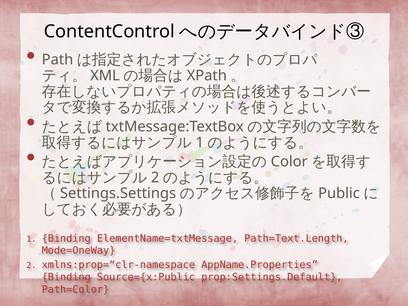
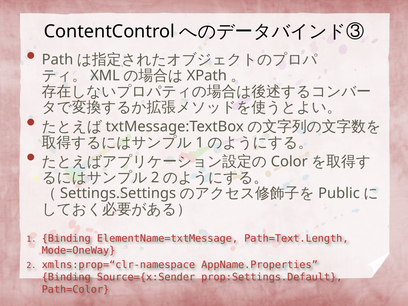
Source={x:Public: Source={x:Public -> Source={x:Sender (146, 277)
